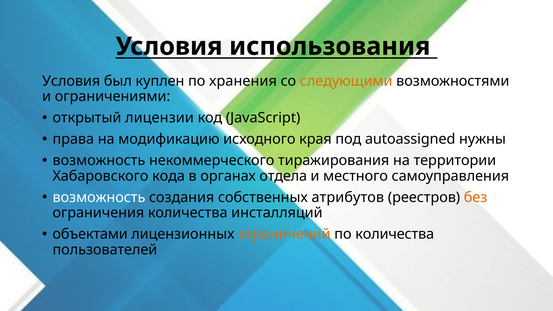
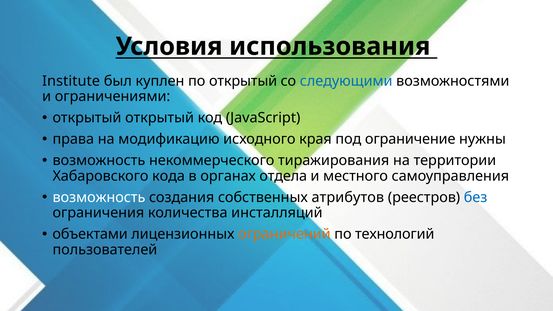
Условия: Условия -> Institute (71, 81)
по хранения: хранения -> открытый (243, 81)
следующими colour: orange -> blue (346, 81)
открытый лицензии: лицензии -> открытый (160, 118)
autoassigned: autoassigned -> ограничение (410, 139)
без colour: orange -> blue (476, 197)
по количества: количества -> технологий (395, 234)
